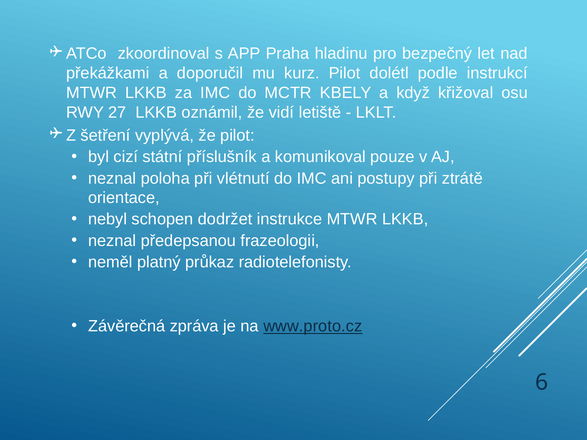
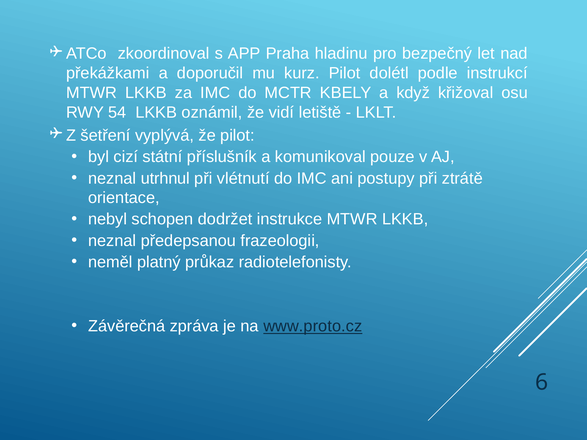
27: 27 -> 54 (117, 112)
poloha: poloha -> utrhnul (165, 178)
